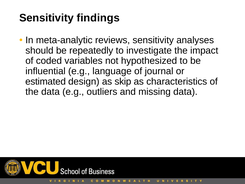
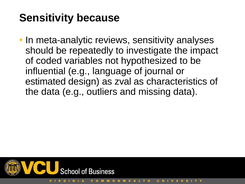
findings: findings -> because (98, 18)
skip: skip -> zval (123, 81)
